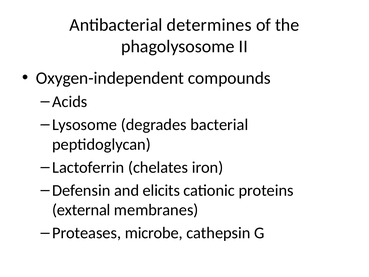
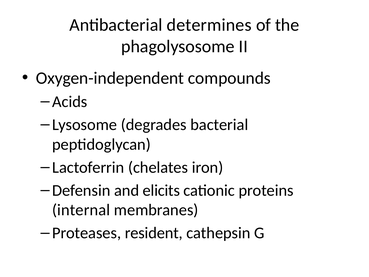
external: external -> internal (81, 210)
microbe: microbe -> resident (154, 233)
